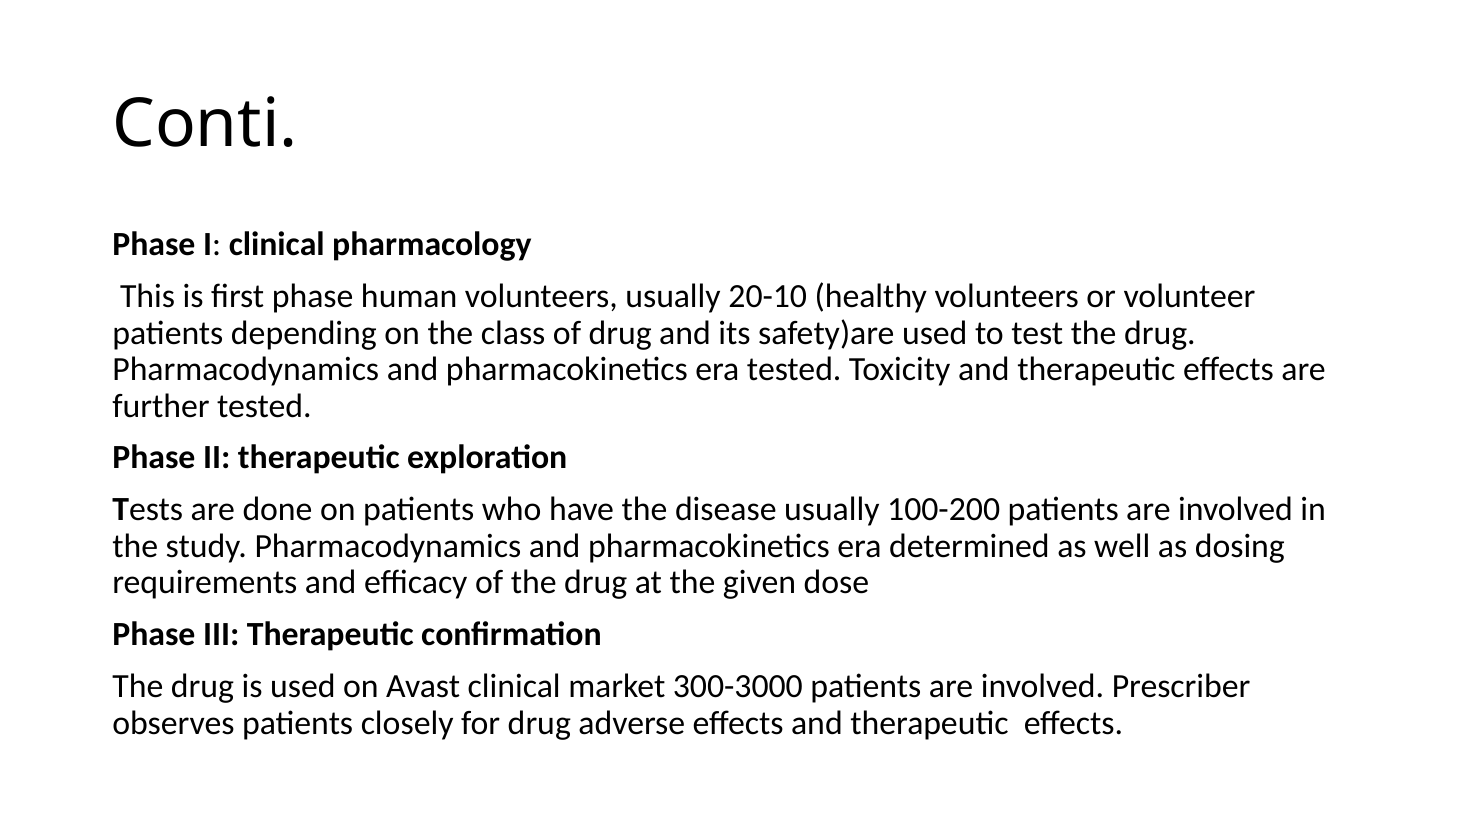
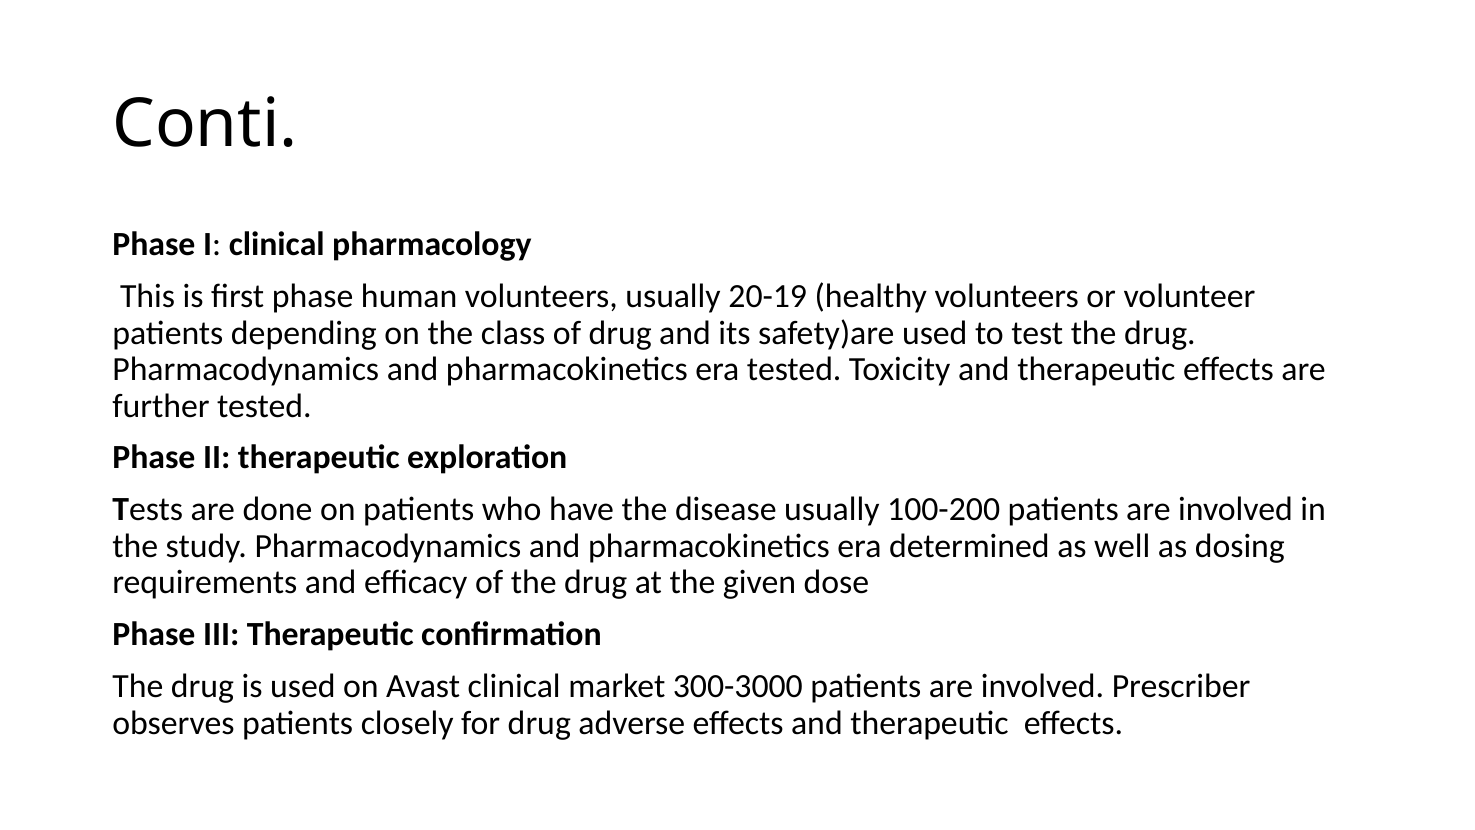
20-10: 20-10 -> 20-19 (768, 296)
